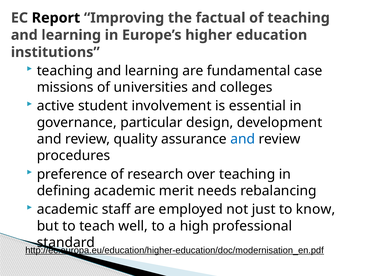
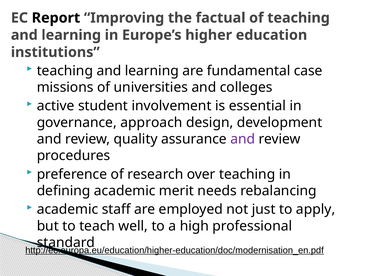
particular: particular -> approach (151, 122)
and colour: blue -> purple (243, 139)
know: know -> apply (316, 209)
